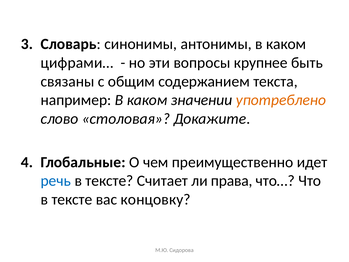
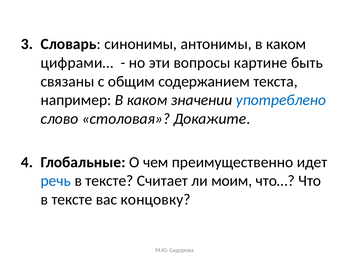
крупнее: крупнее -> картине (261, 63)
употреблено colour: orange -> blue (281, 100)
права: права -> моим (232, 181)
